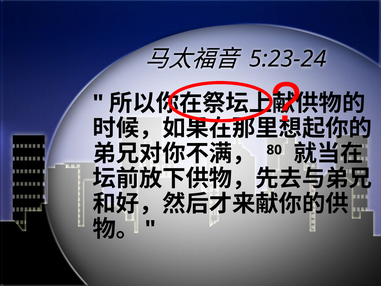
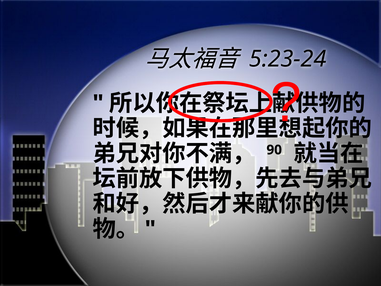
80: 80 -> 90 (274, 150)
